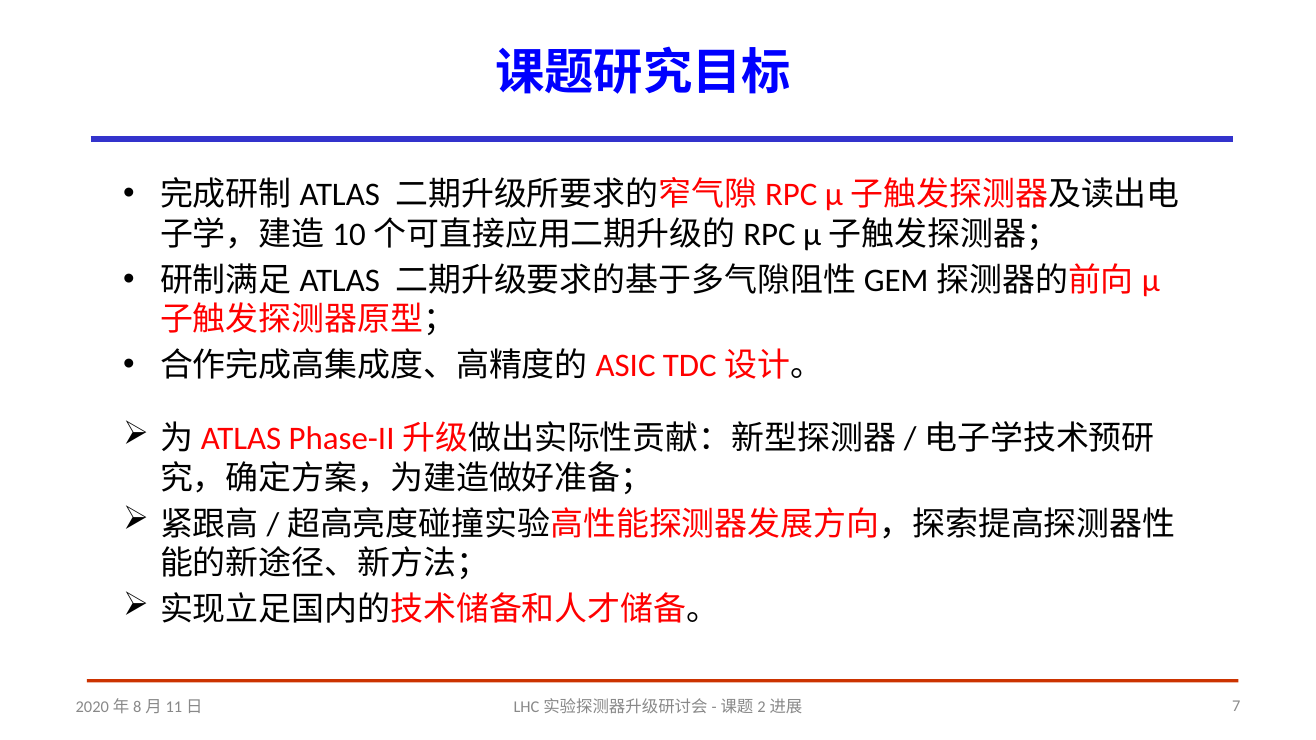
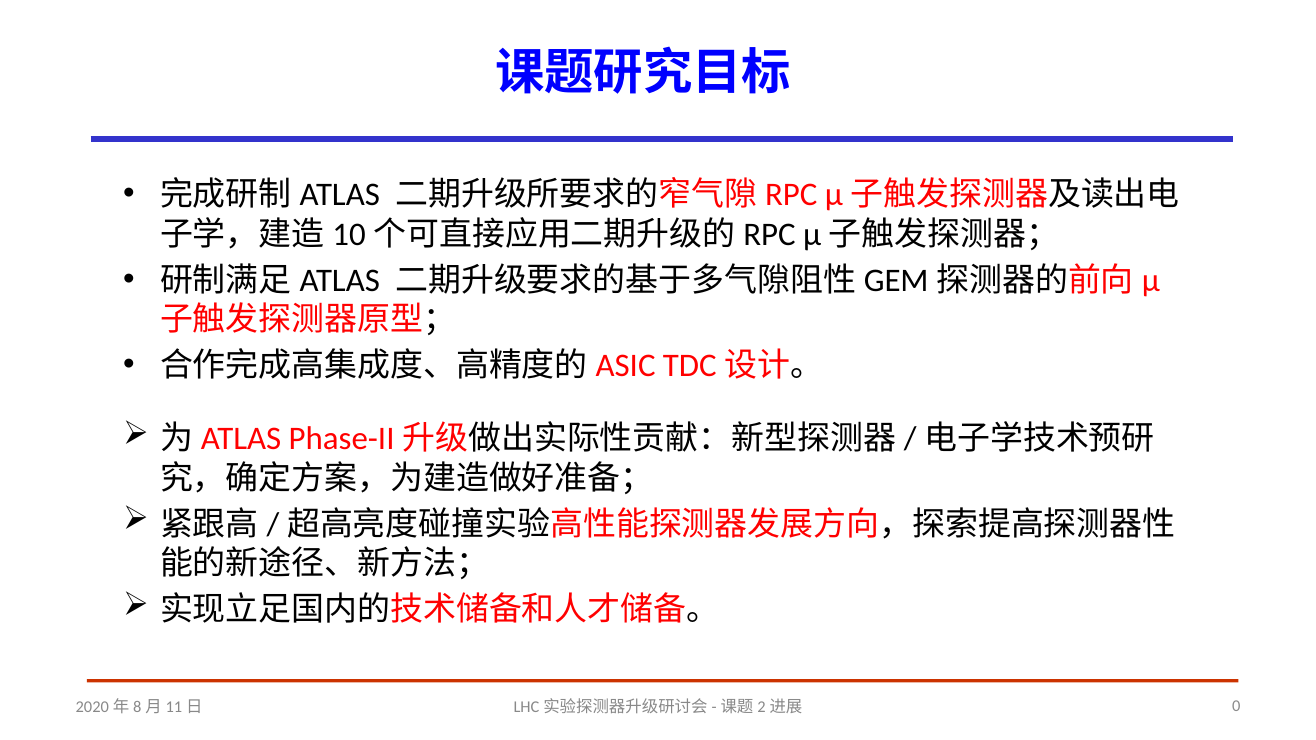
7: 7 -> 0 (1236, 707)
